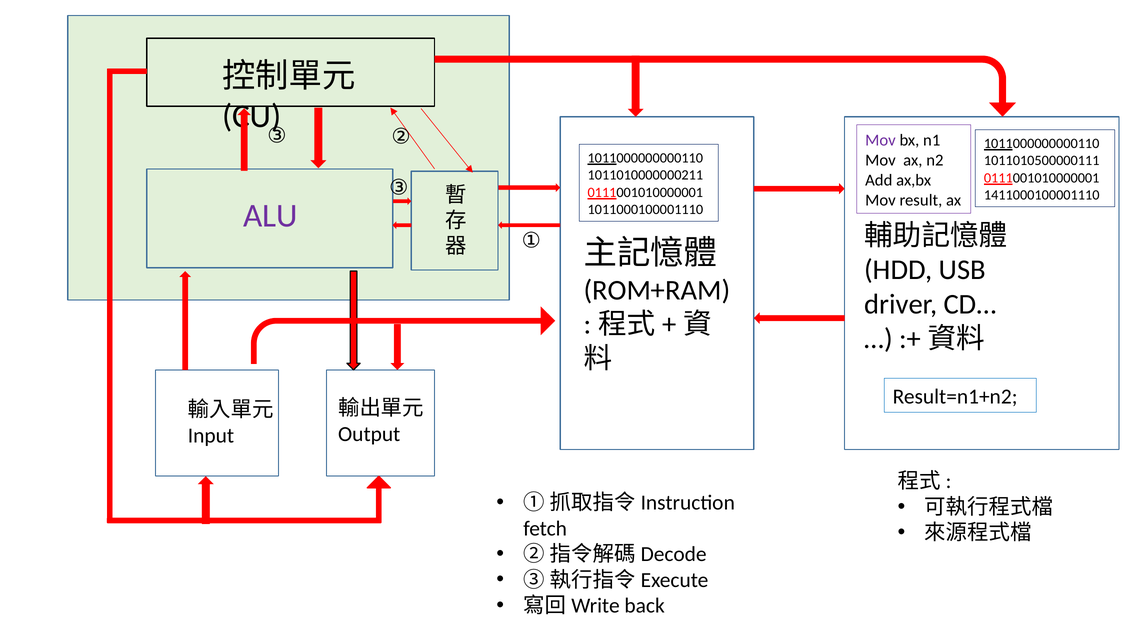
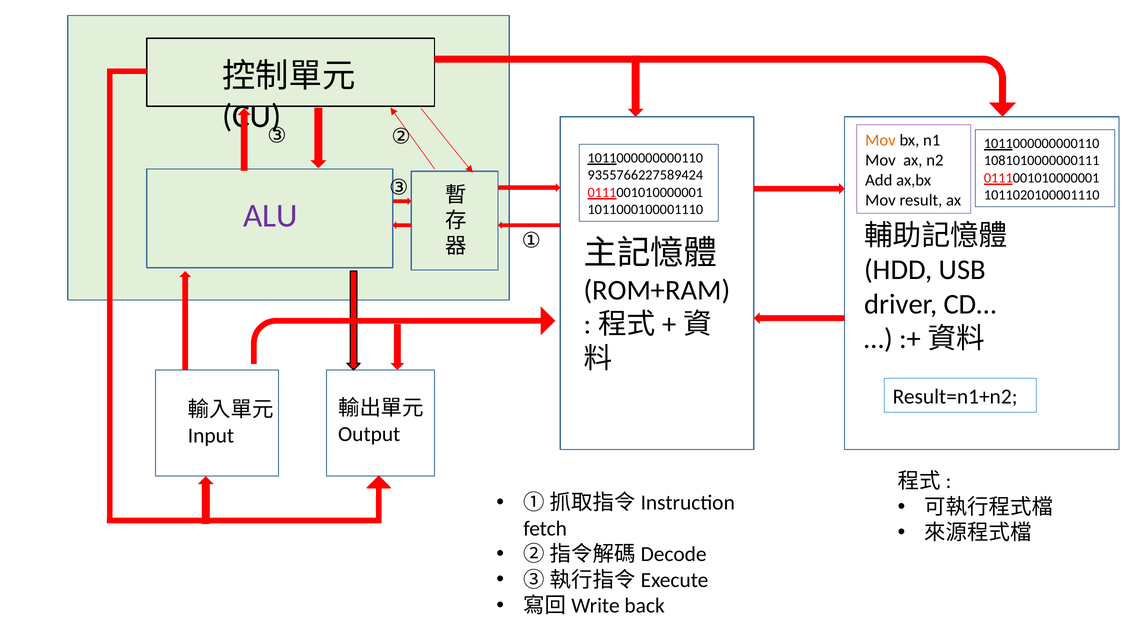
Mov colour: purple -> orange (881, 140)
1011010500000111: 1011010500000111 -> 1081010000000111 (1042, 161)
1011010000000211: 1011010000000211 -> 9355766227589424 (645, 175)
1411000100001110: 1411000100001110 -> 1011020100001110 (1042, 195)
